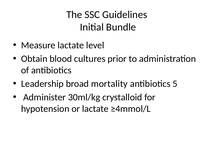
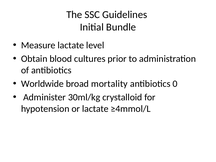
Leadership: Leadership -> Worldwide (42, 84)
5: 5 -> 0 (175, 84)
